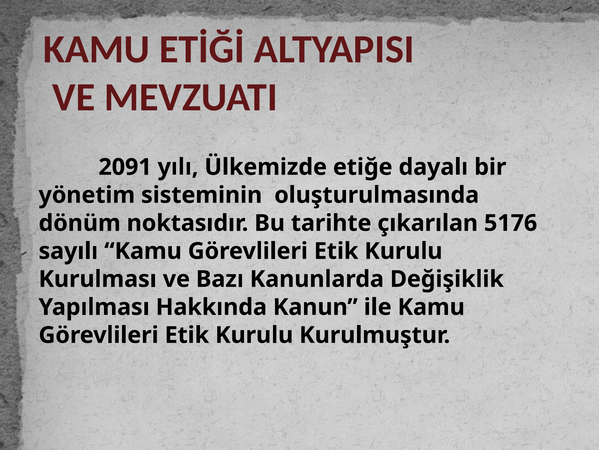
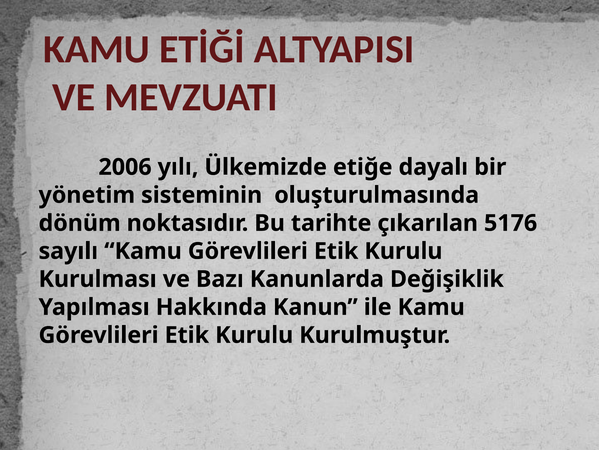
2091: 2091 -> 2006 (125, 167)
